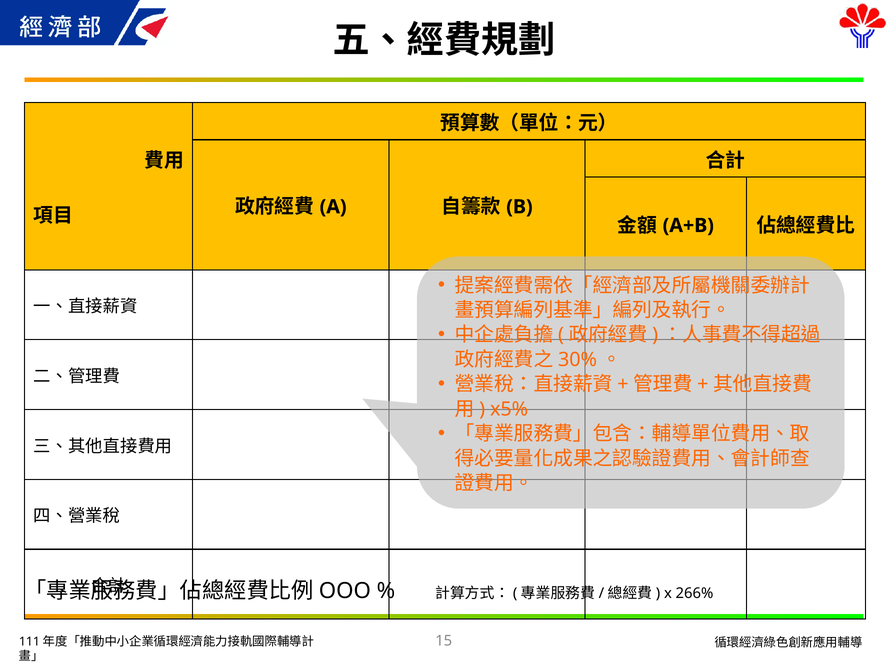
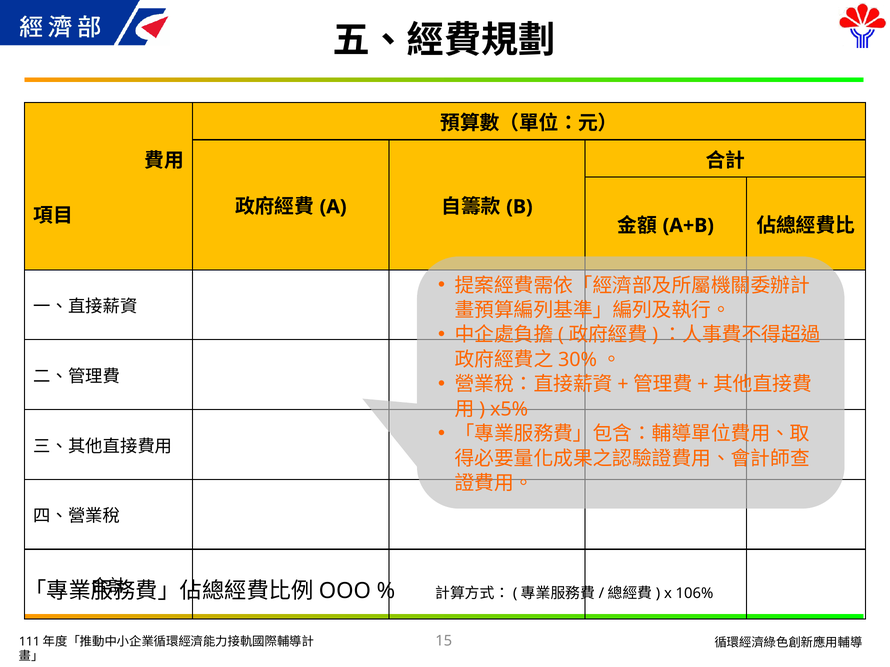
266%: 266% -> 106% (695, 594)
